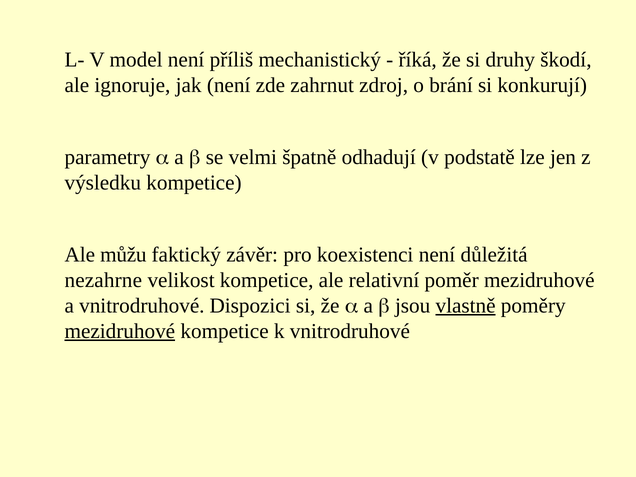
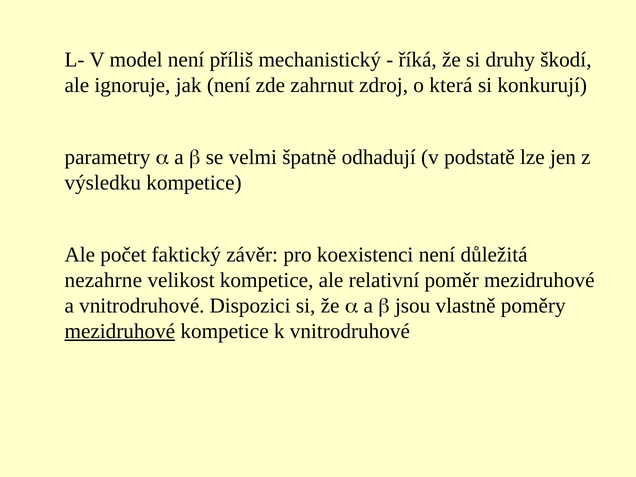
brání: brání -> která (451, 85)
můžu: můžu -> počet (123, 255)
vlastně underline: present -> none (466, 306)
